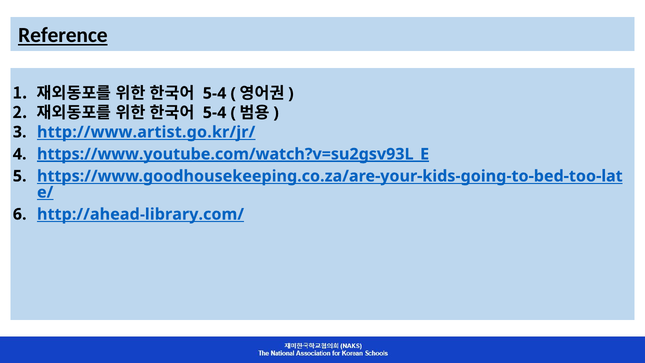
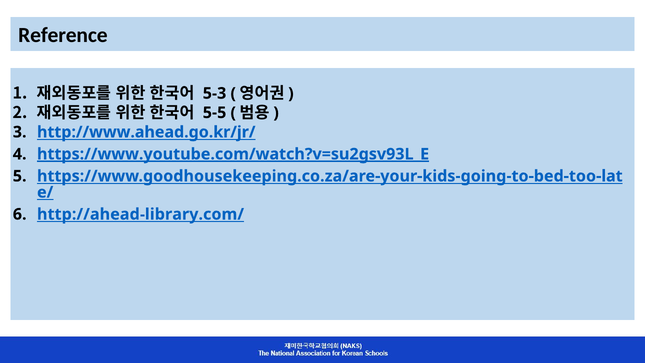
Reference underline: present -> none (63, 35)
5-4: 5-4 -> 5-3 (215, 93)
5-4: 5-4 -> 5-5 (215, 113)
http://www.artist.go.kr/jr/: http://www.artist.go.kr/jr/ -> http://www.ahead.go.kr/jr/ (146, 132)
